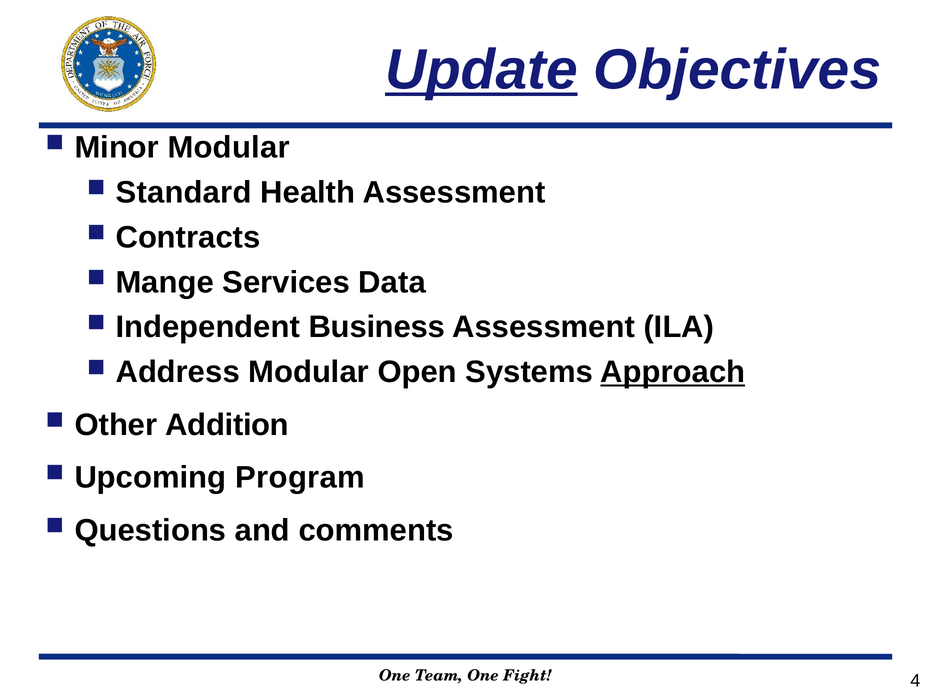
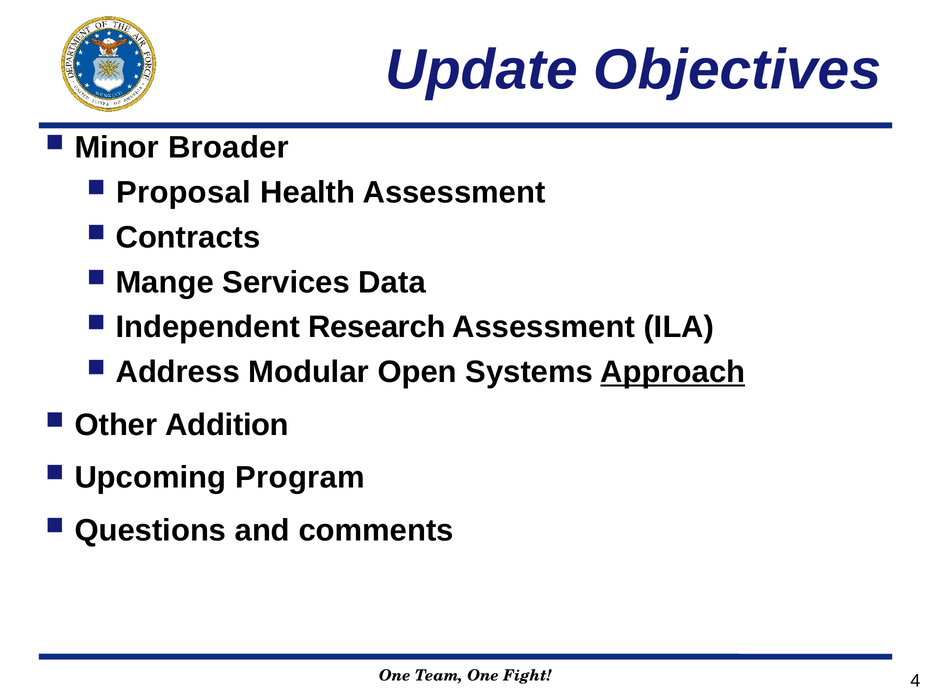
Update underline: present -> none (481, 70)
Minor Modular: Modular -> Broader (229, 147)
Standard: Standard -> Proposal (184, 192)
Business: Business -> Research (377, 327)
